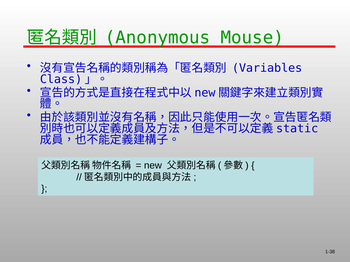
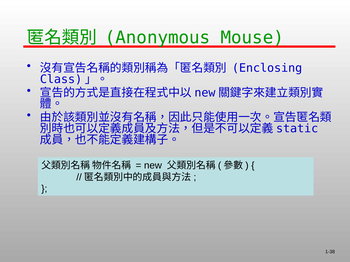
Variables: Variables -> Enclosing (267, 68)
